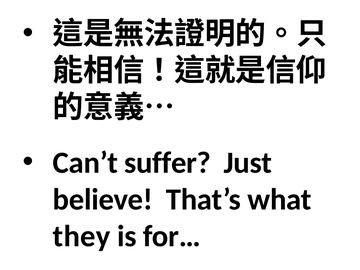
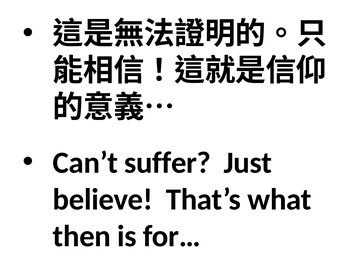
they: they -> then (82, 236)
